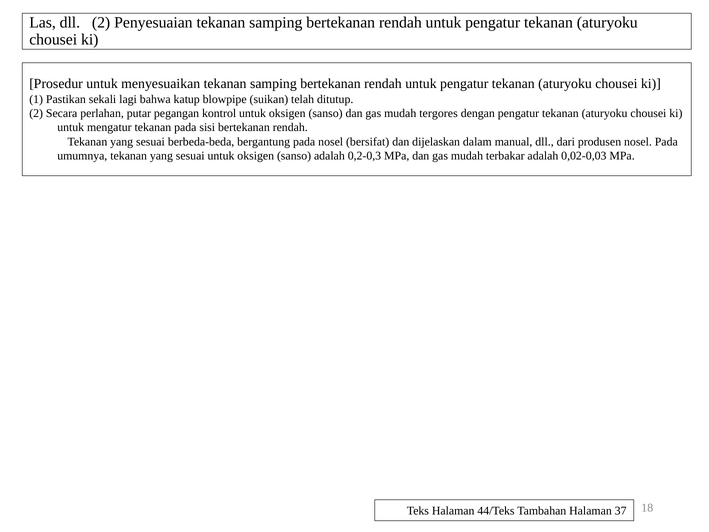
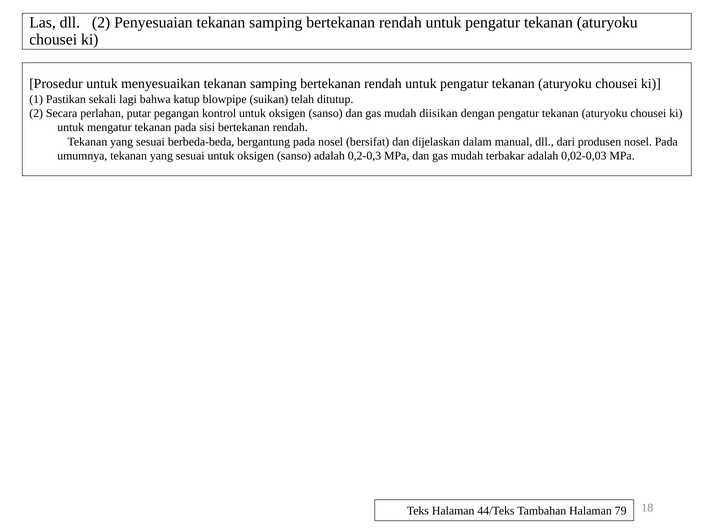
tergores: tergores -> diisikan (438, 113)
37: 37 -> 79 (621, 511)
